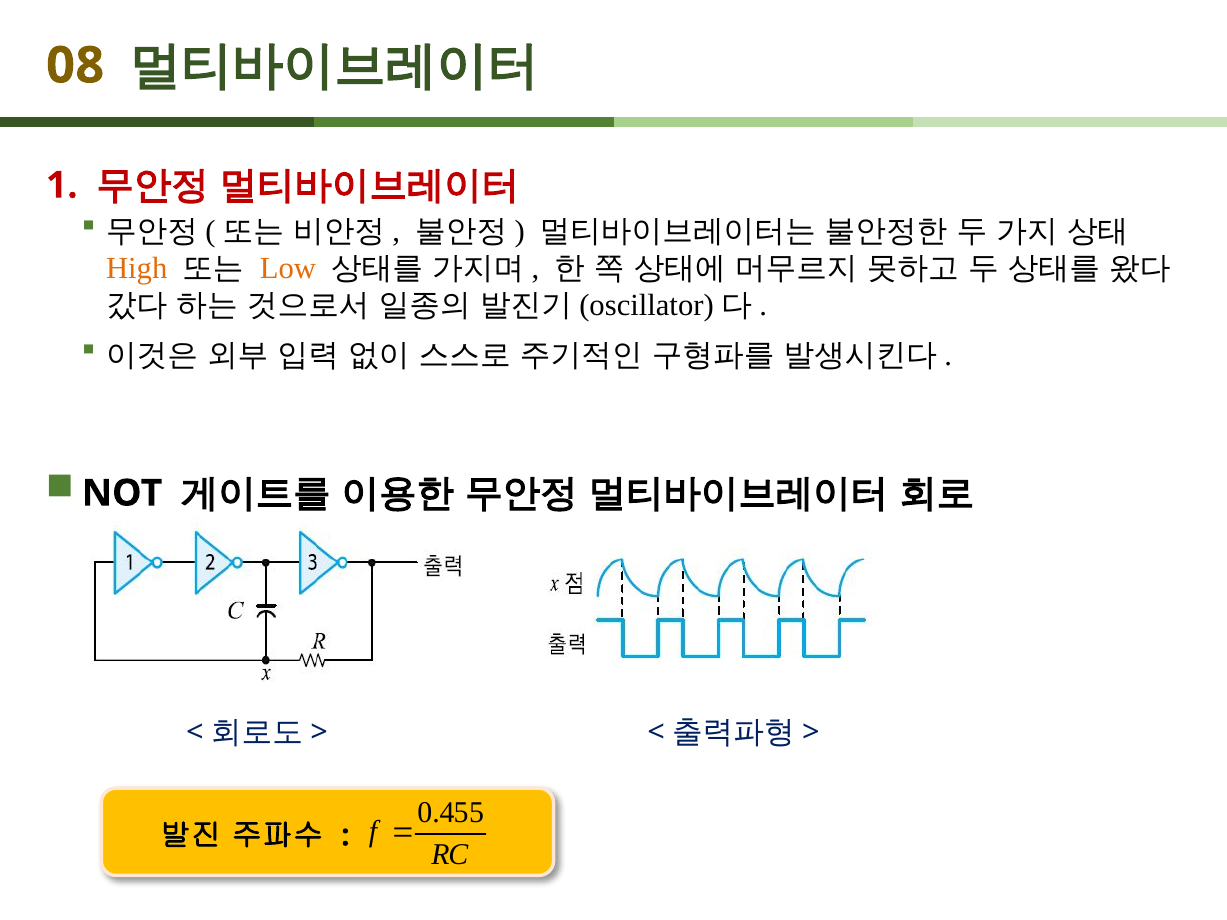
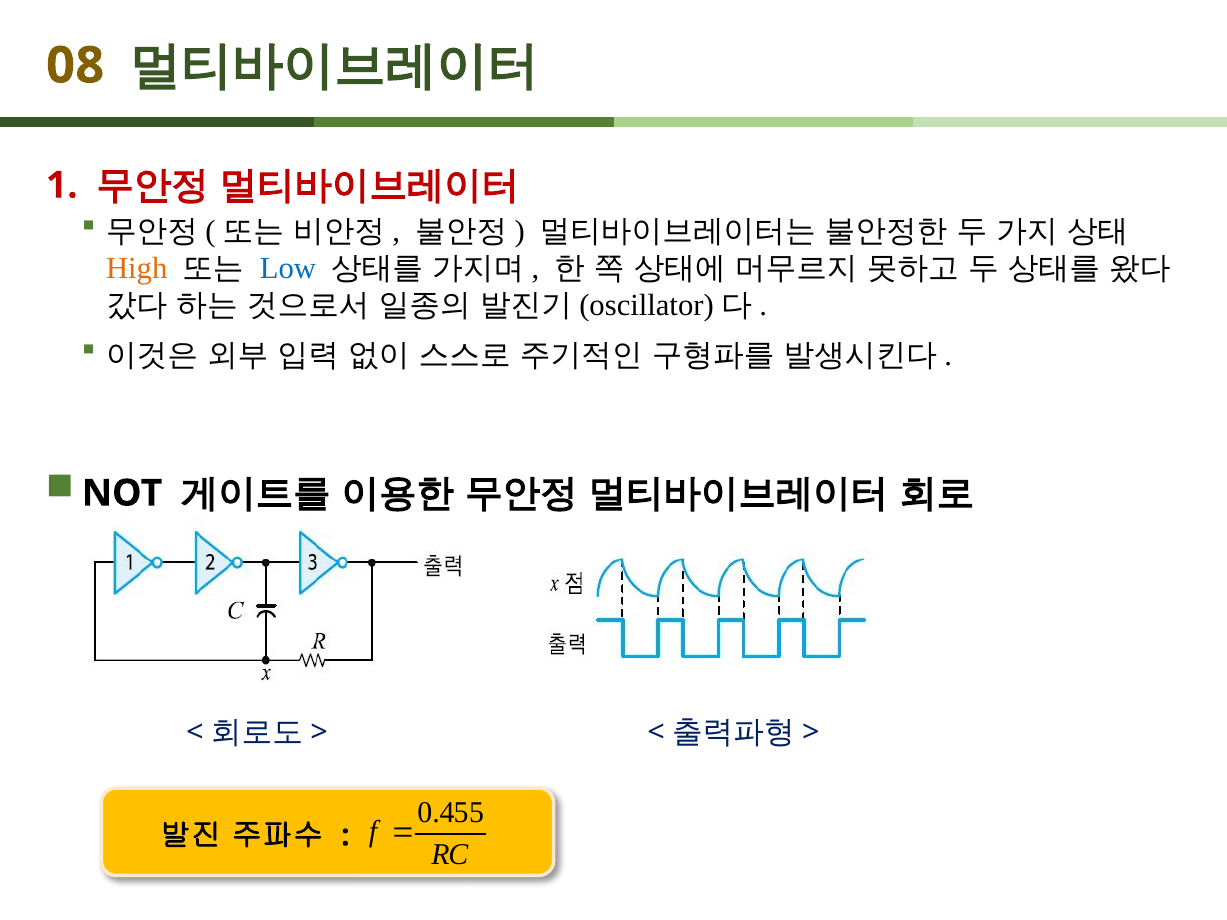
Low colour: orange -> blue (288, 269)
